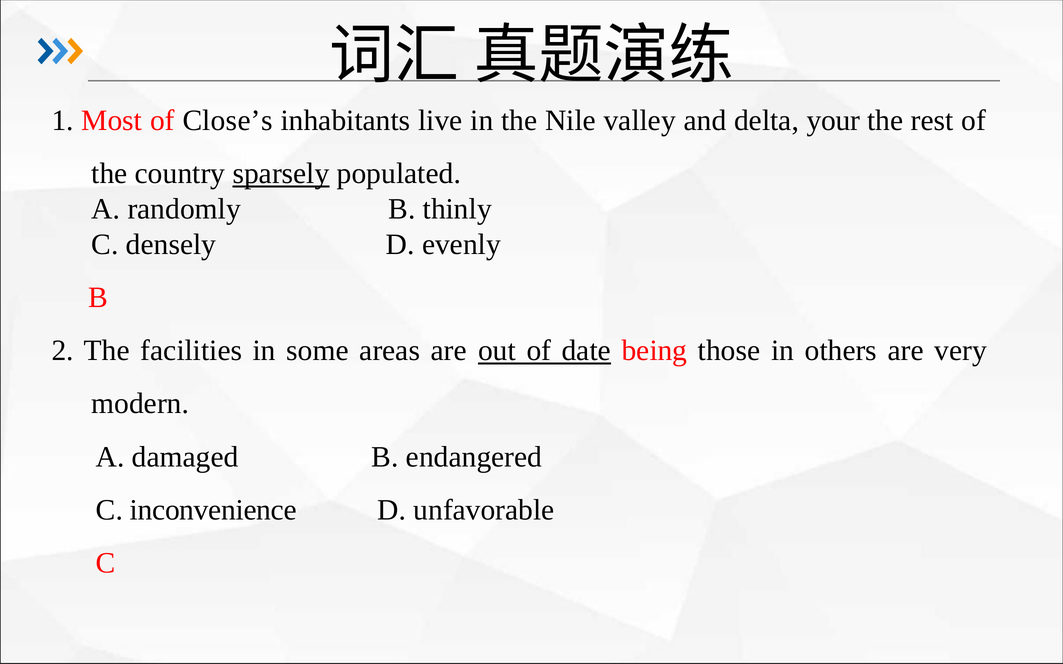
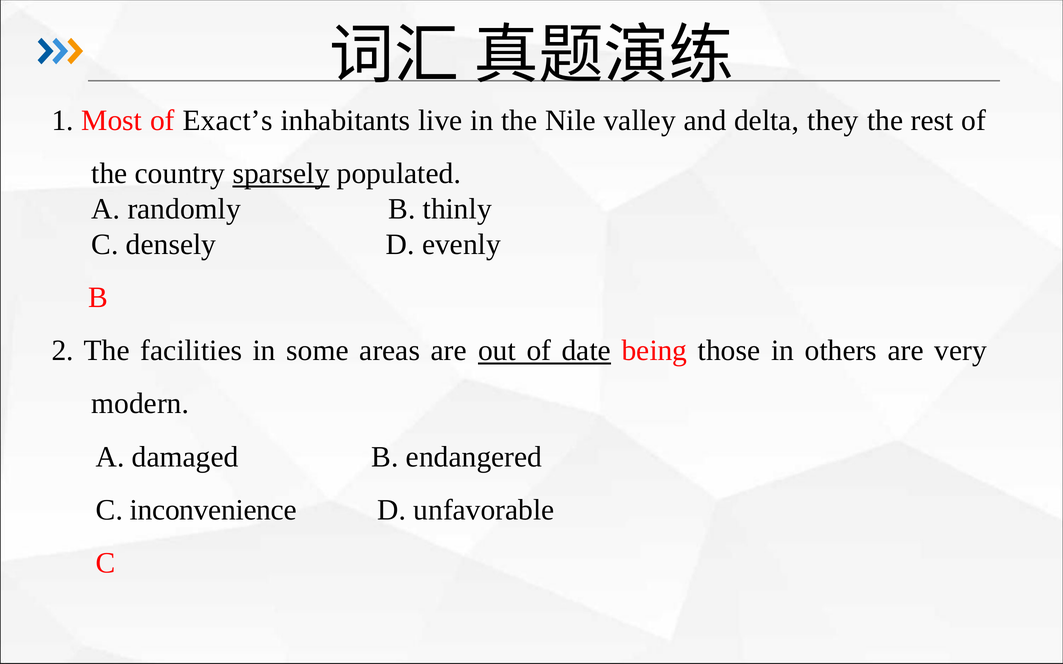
Close’s: Close’s -> Exact’s (228, 120)
your: your -> they (833, 120)
